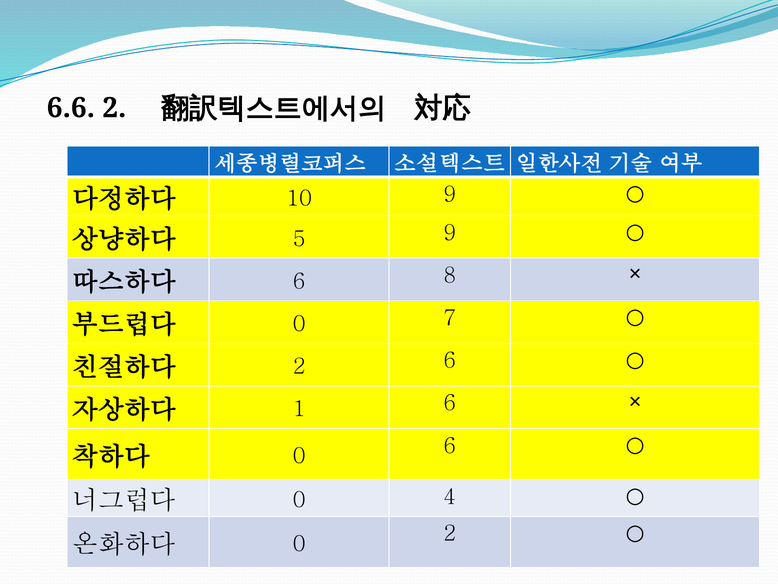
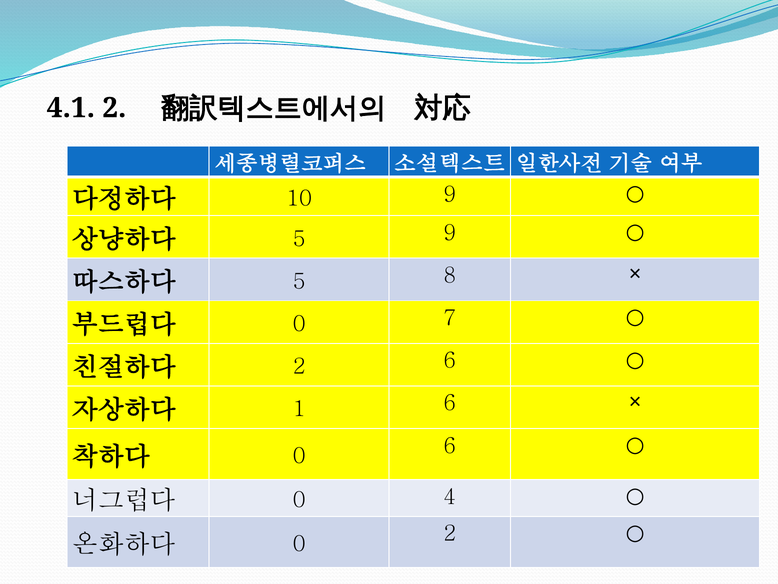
6.6: 6.6 -> 4.1 (71, 108)
6: 6 -> 5 (299, 281)
